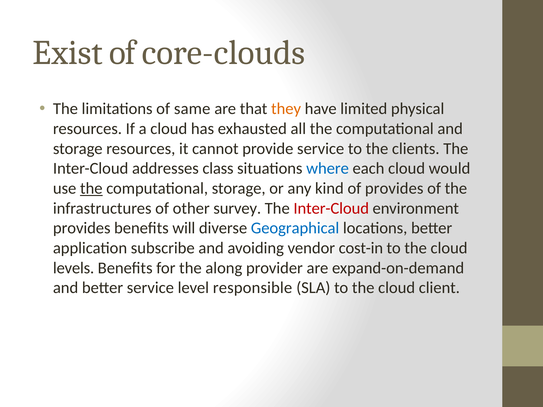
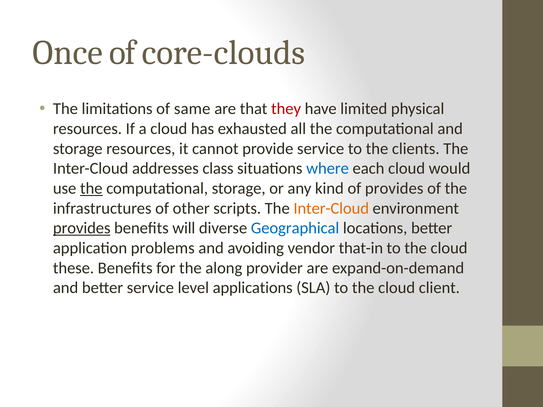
Exist: Exist -> Once (68, 53)
they colour: orange -> red (286, 109)
survey: survey -> scripts (237, 208)
Inter-Cloud colour: red -> orange (331, 208)
provides underline: none -> present (82, 228)
subscribe: subscribe -> problems (163, 248)
cost-in: cost-in -> that-in (361, 248)
levels: levels -> these (74, 268)
responsible: responsible -> applications (253, 288)
